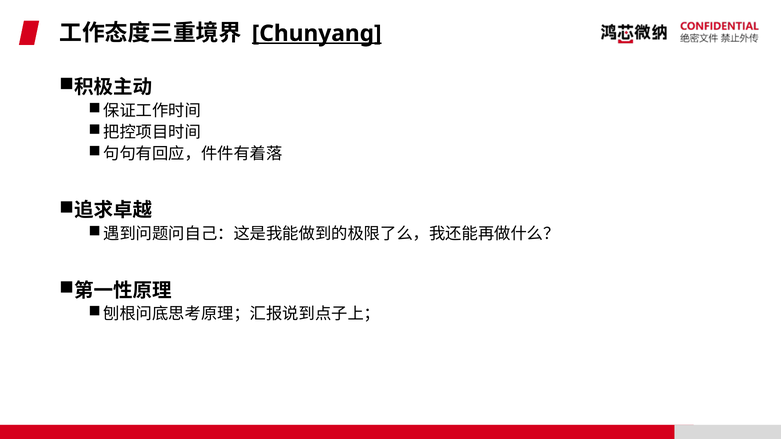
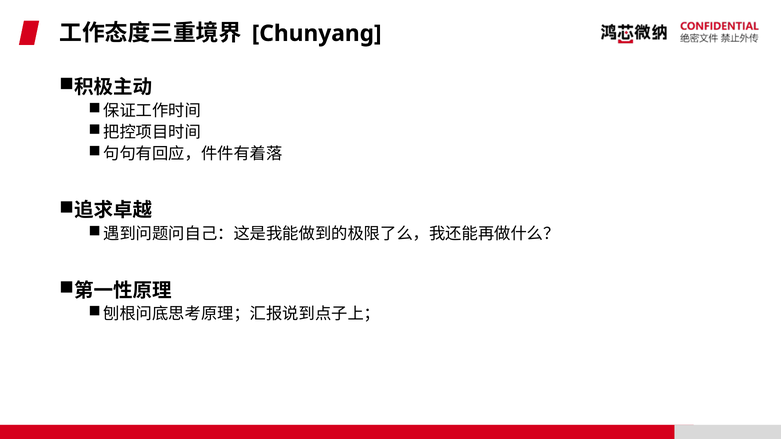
Chunyang underline: present -> none (317, 33)
